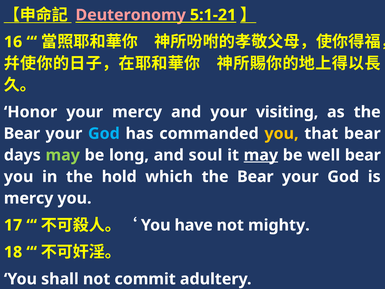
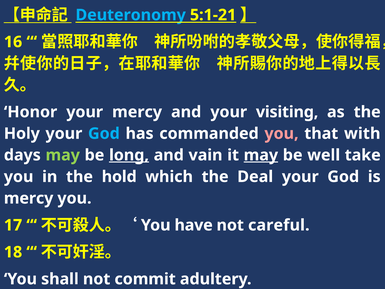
Deuteronomy colour: pink -> light blue (131, 15)
Bear: Bear -> Holy (22, 133)
you colour: yellow -> pink (282, 133)
that bear: bear -> with (362, 133)
long underline: none -> present (129, 155)
soul: soul -> vain (206, 155)
well bear: bear -> take (363, 155)
which the Bear: Bear -> Deal (255, 177)
mighty: mighty -> careful (279, 225)
